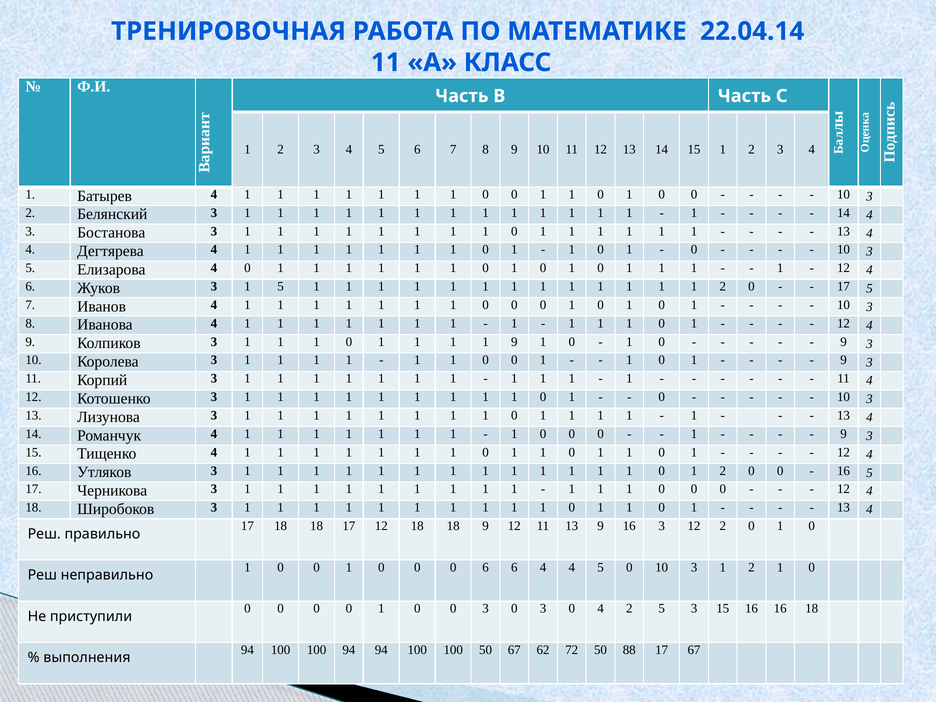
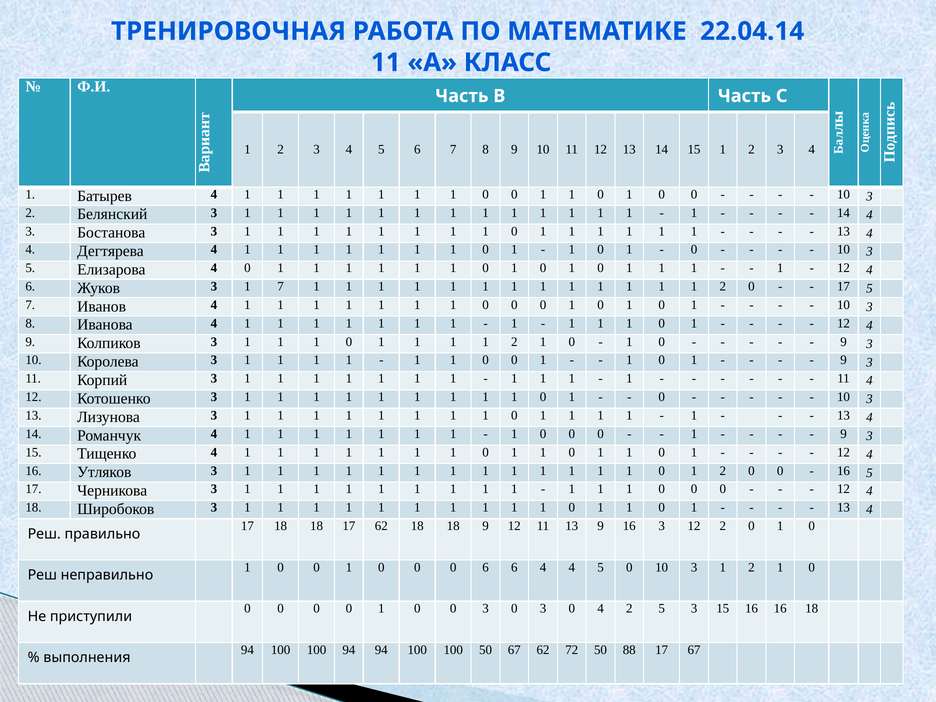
1 5: 5 -> 7 (281, 286)
9: 9 -> 2 (514, 342)
17 12: 12 -> 62 (381, 526)
